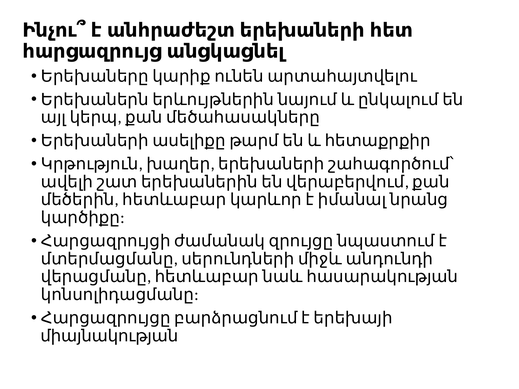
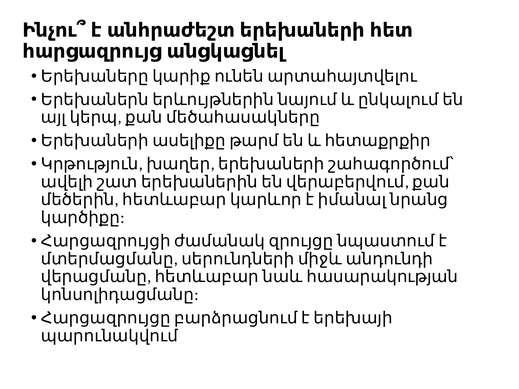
միայնակության: միայնակության -> պարունակվում (109, 336)
